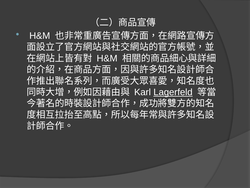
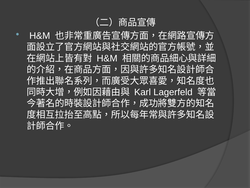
Lagerfeld underline: present -> none (173, 92)
